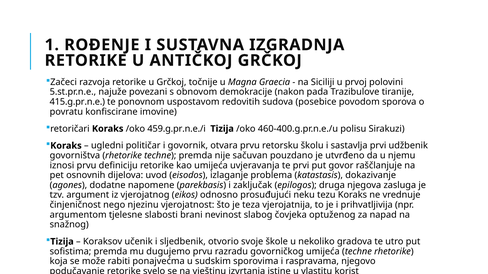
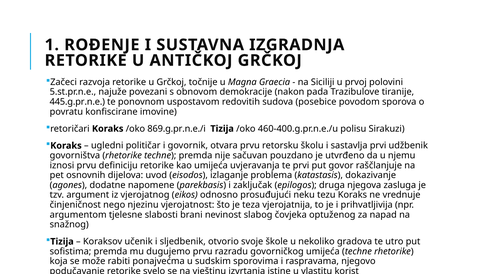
415.g.pr.n.e: 415.g.pr.n.e -> 445.g.pr.n.e (77, 102)
459.g.pr.n.e./i: 459.g.pr.n.e./i -> 869.g.pr.n.e./i (177, 129)
